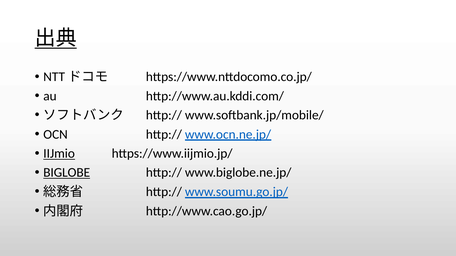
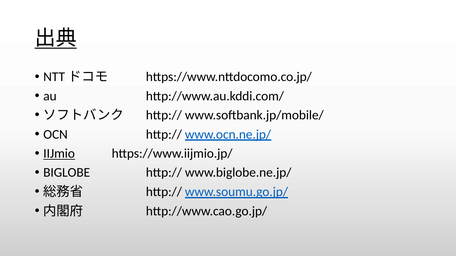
BIGLOBE underline: present -> none (67, 173)
